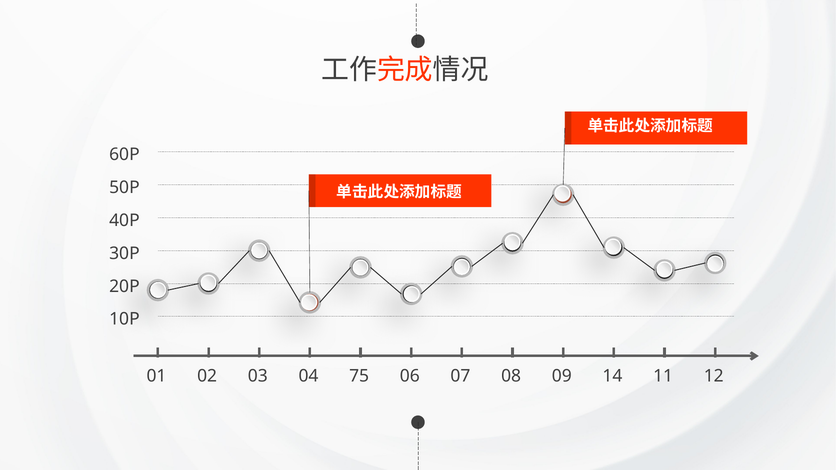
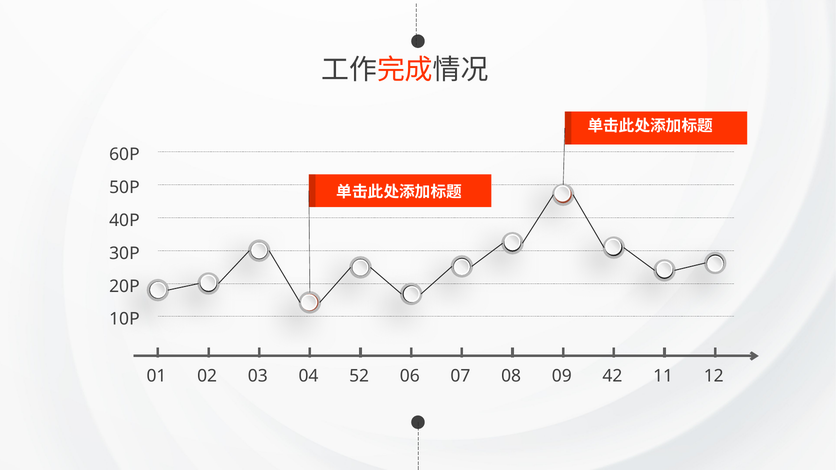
75: 75 -> 52 (359, 376)
14: 14 -> 42 (612, 376)
